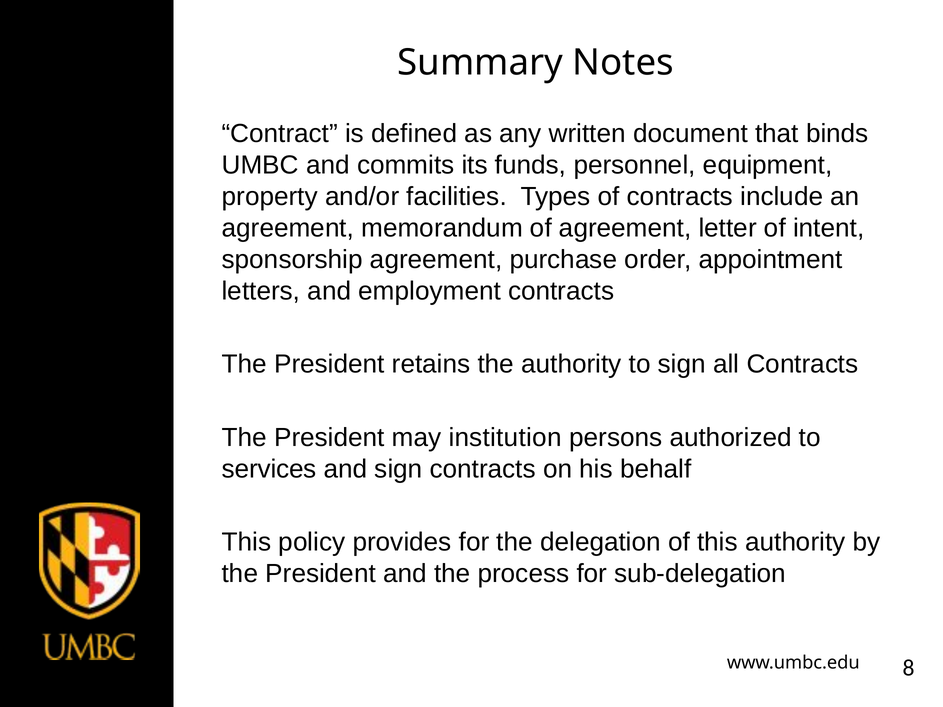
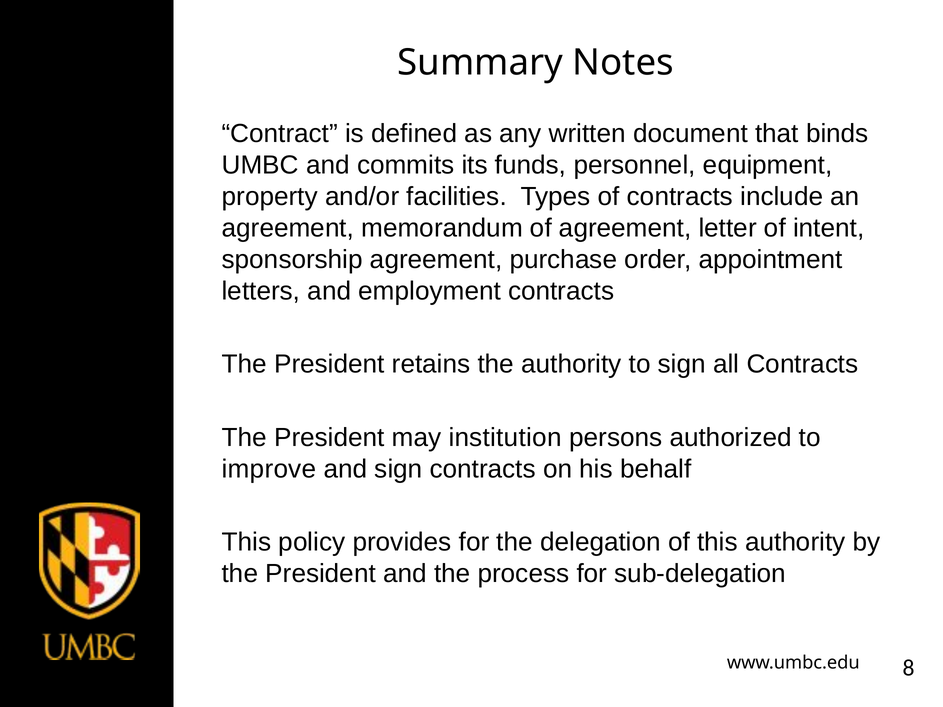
services: services -> improve (269, 469)
